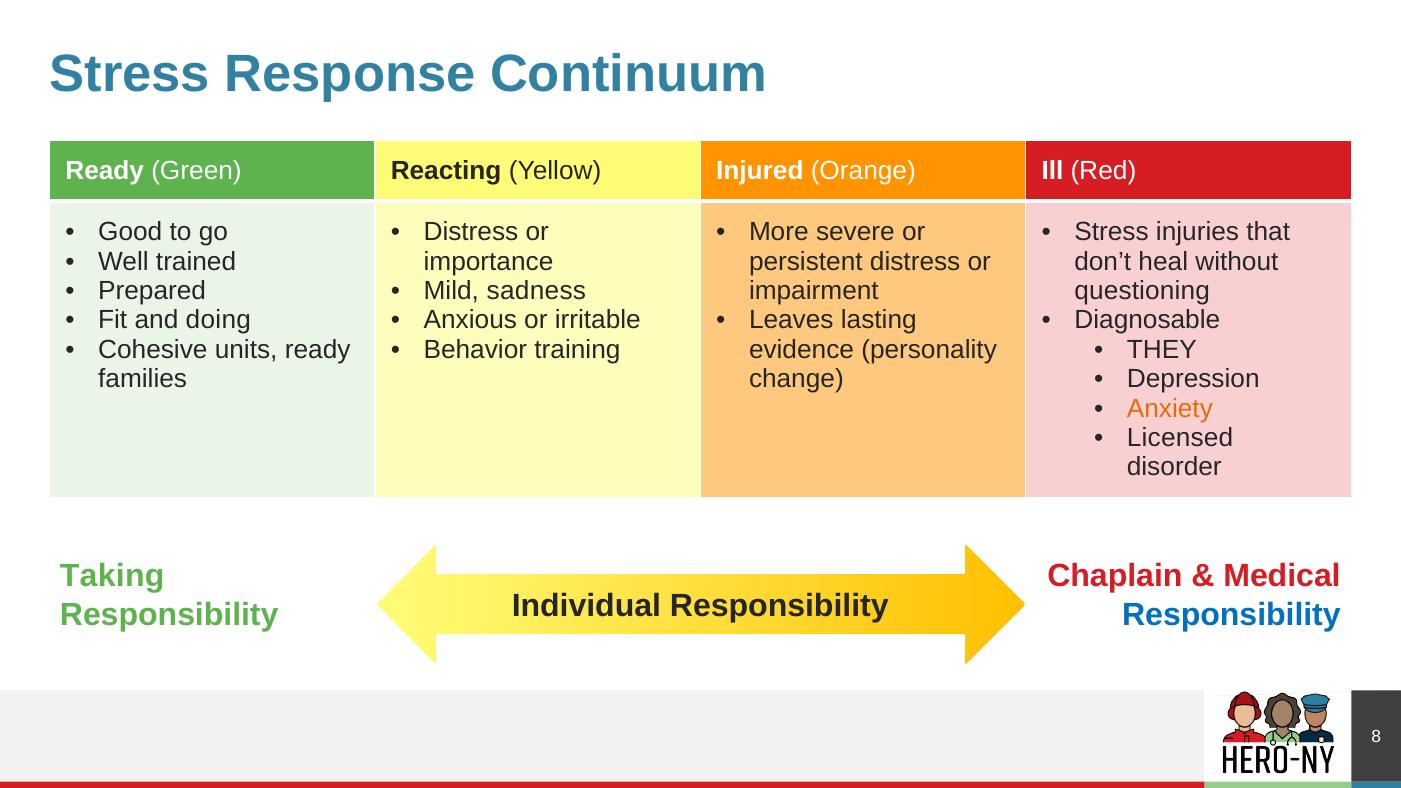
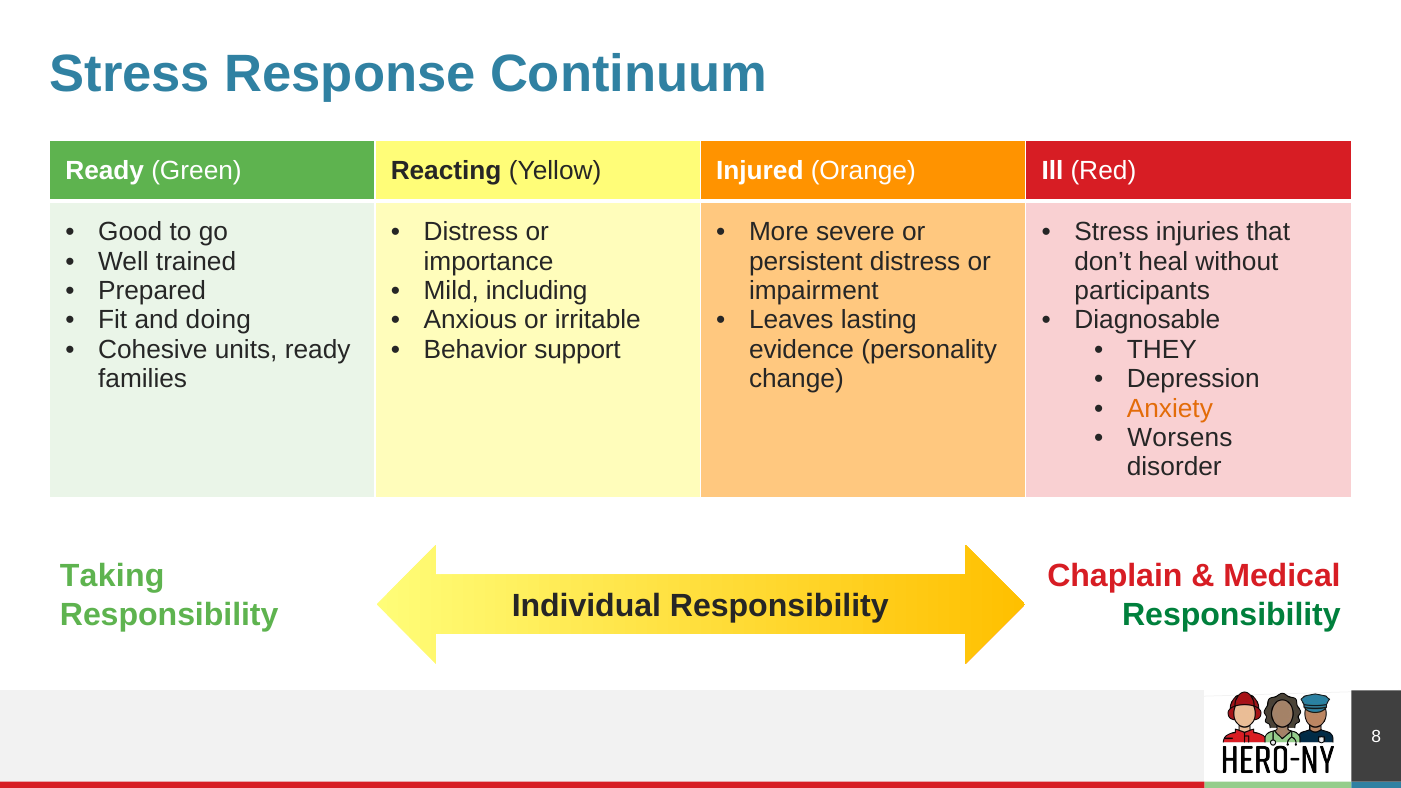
sadness: sadness -> including (537, 291)
questioning: questioning -> participants (1142, 291)
training: training -> support (578, 350)
Licensed: Licensed -> Worsens (1180, 438)
Responsibility colour: blue -> green (1231, 615)
